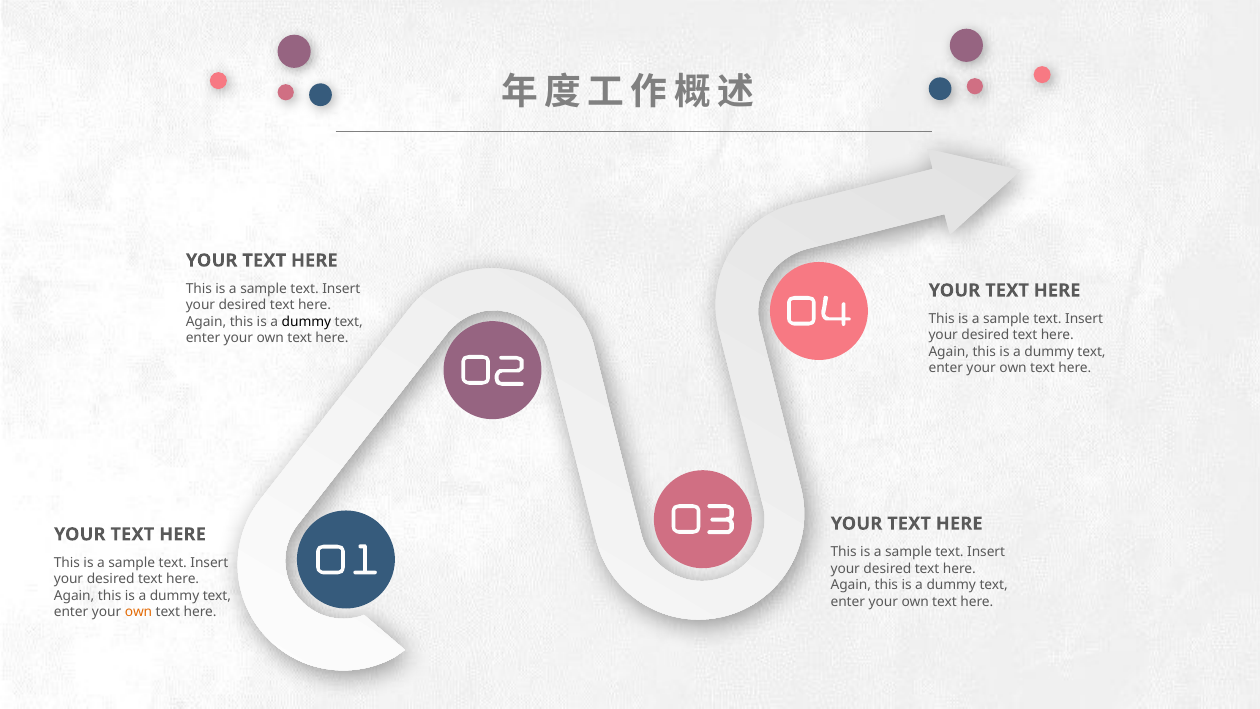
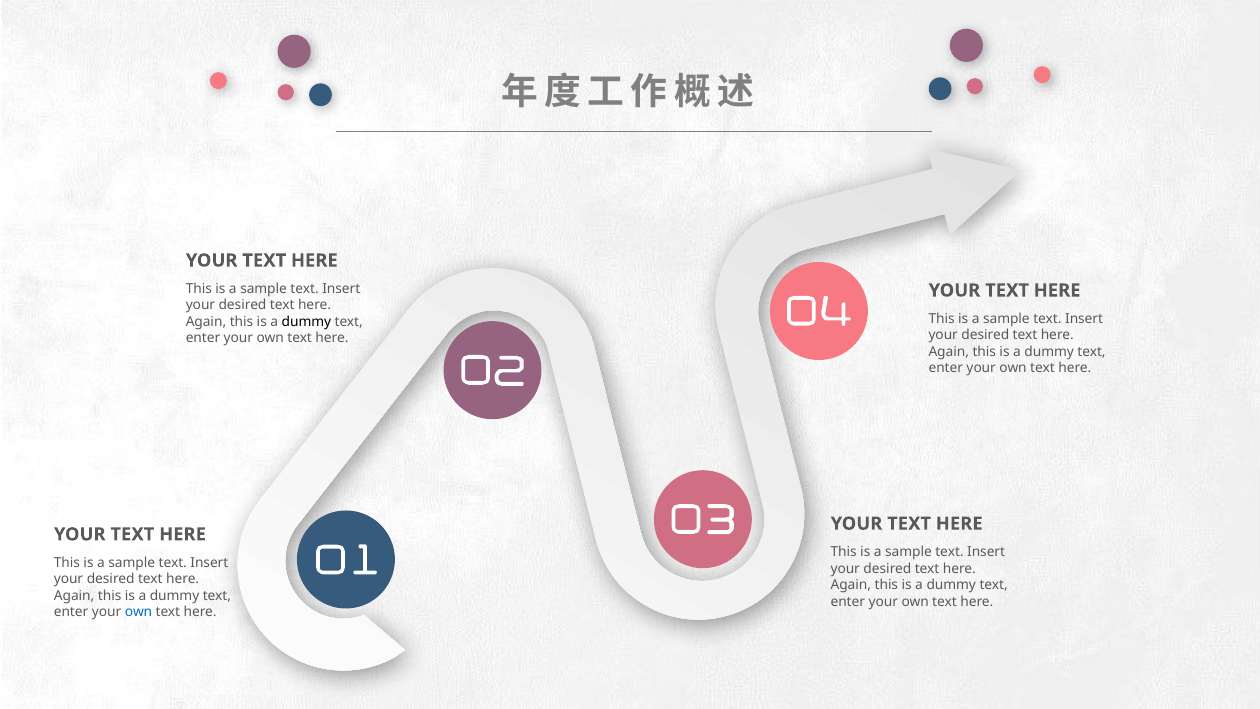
own colour: orange -> blue (139, 612)
